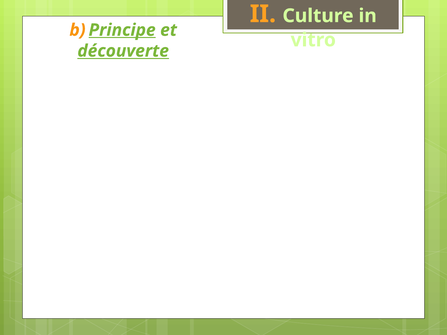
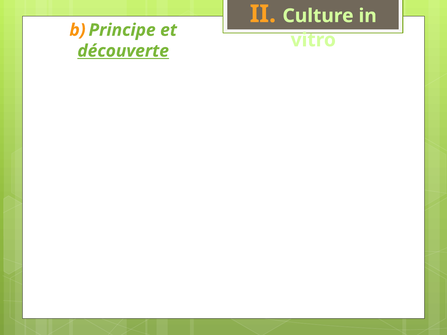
Principe underline: present -> none (122, 30)
